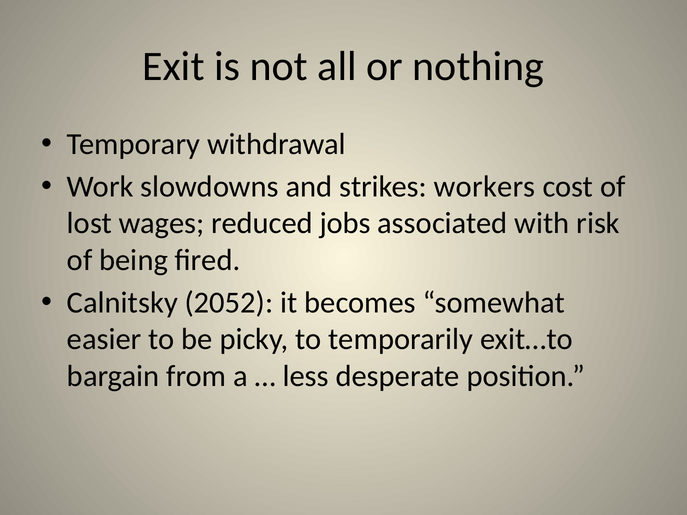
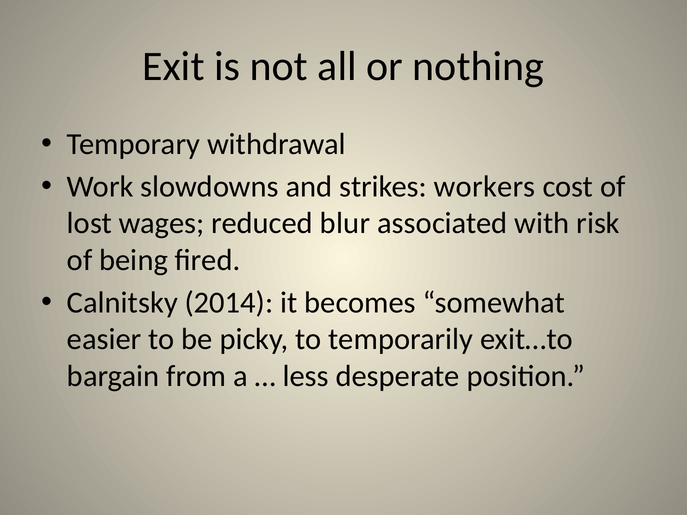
jobs: jobs -> blur (345, 224)
2052: 2052 -> 2014 (229, 303)
